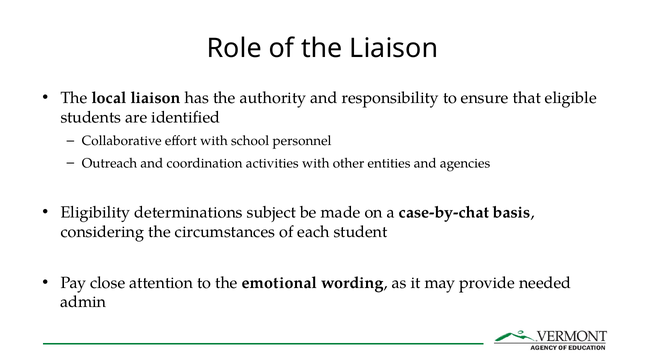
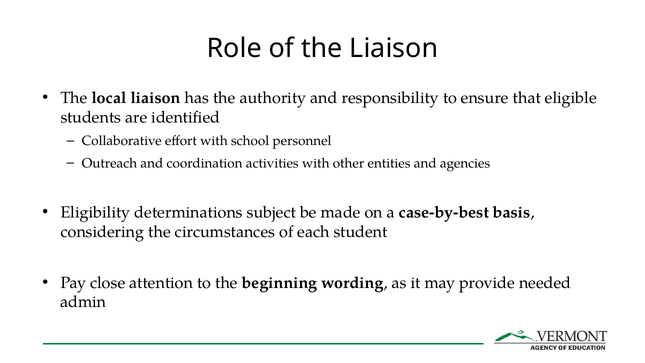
case-by-chat: case-by-chat -> case-by-best (444, 212)
emotional: emotional -> beginning (280, 283)
